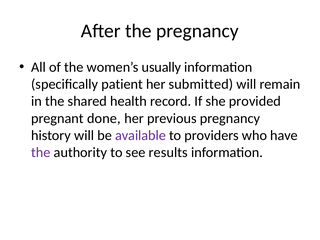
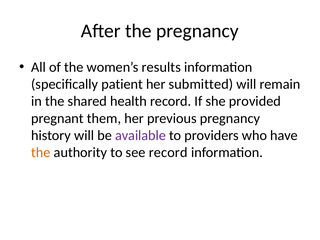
usually: usually -> results (161, 67)
done: done -> them (104, 118)
the colour: purple -> orange (41, 152)
see results: results -> record (168, 152)
